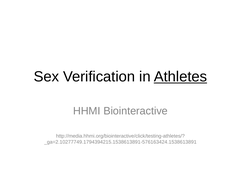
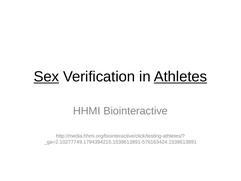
Sex underline: none -> present (46, 77)
